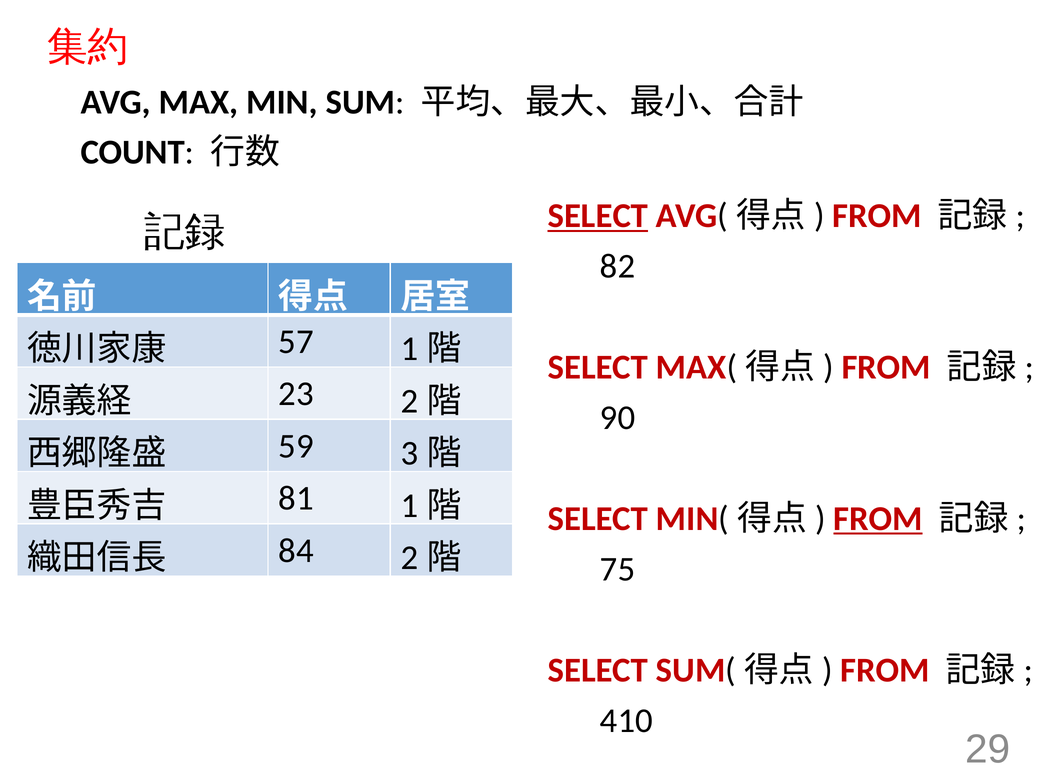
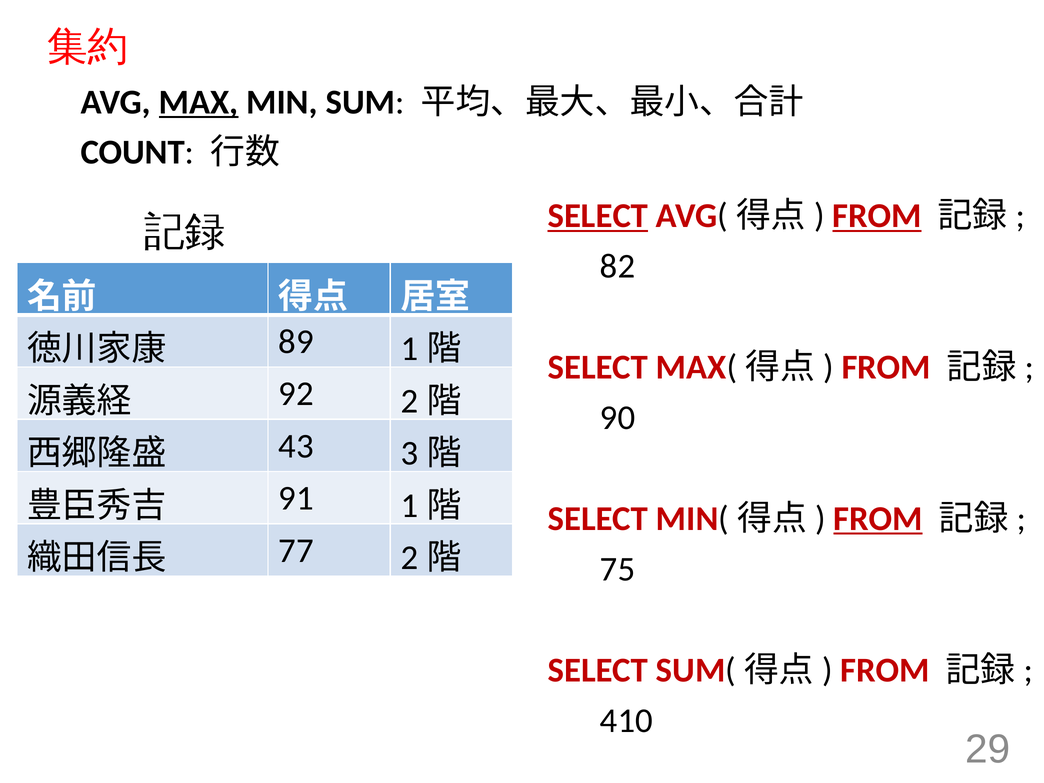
MAX underline: none -> present (199, 102)
FROM underline: none -> present (877, 216)
57: 57 -> 89 (296, 342)
23: 23 -> 92 (296, 394)
59: 59 -> 43 (296, 446)
81: 81 -> 91 (296, 498)
84: 84 -> 77 (296, 551)
